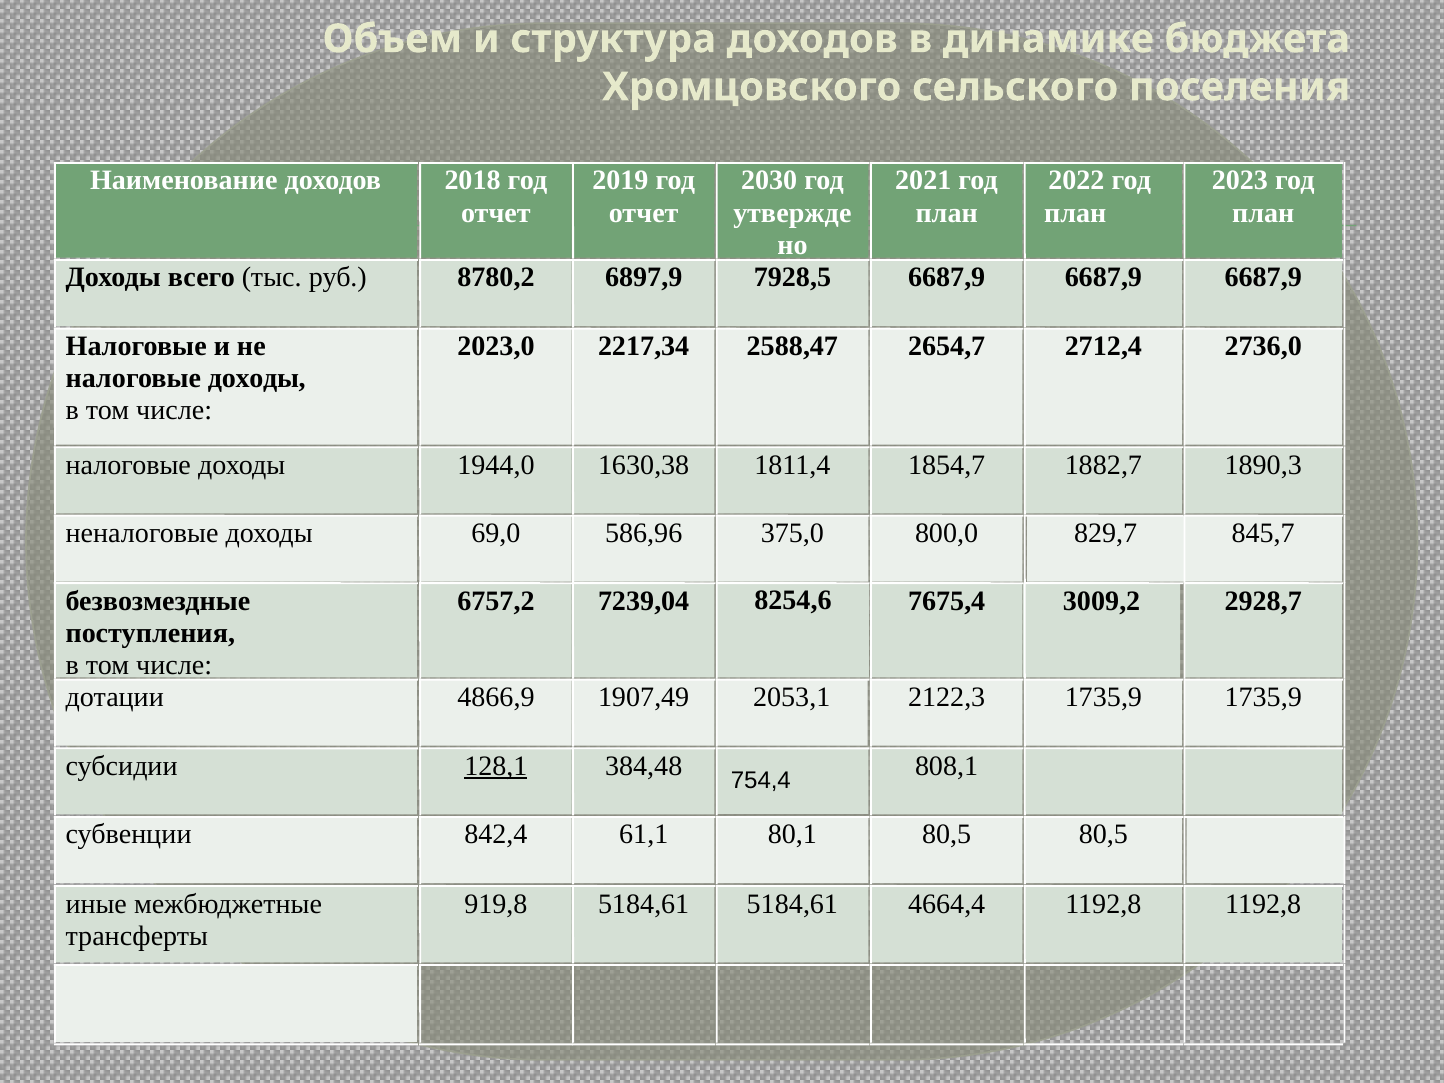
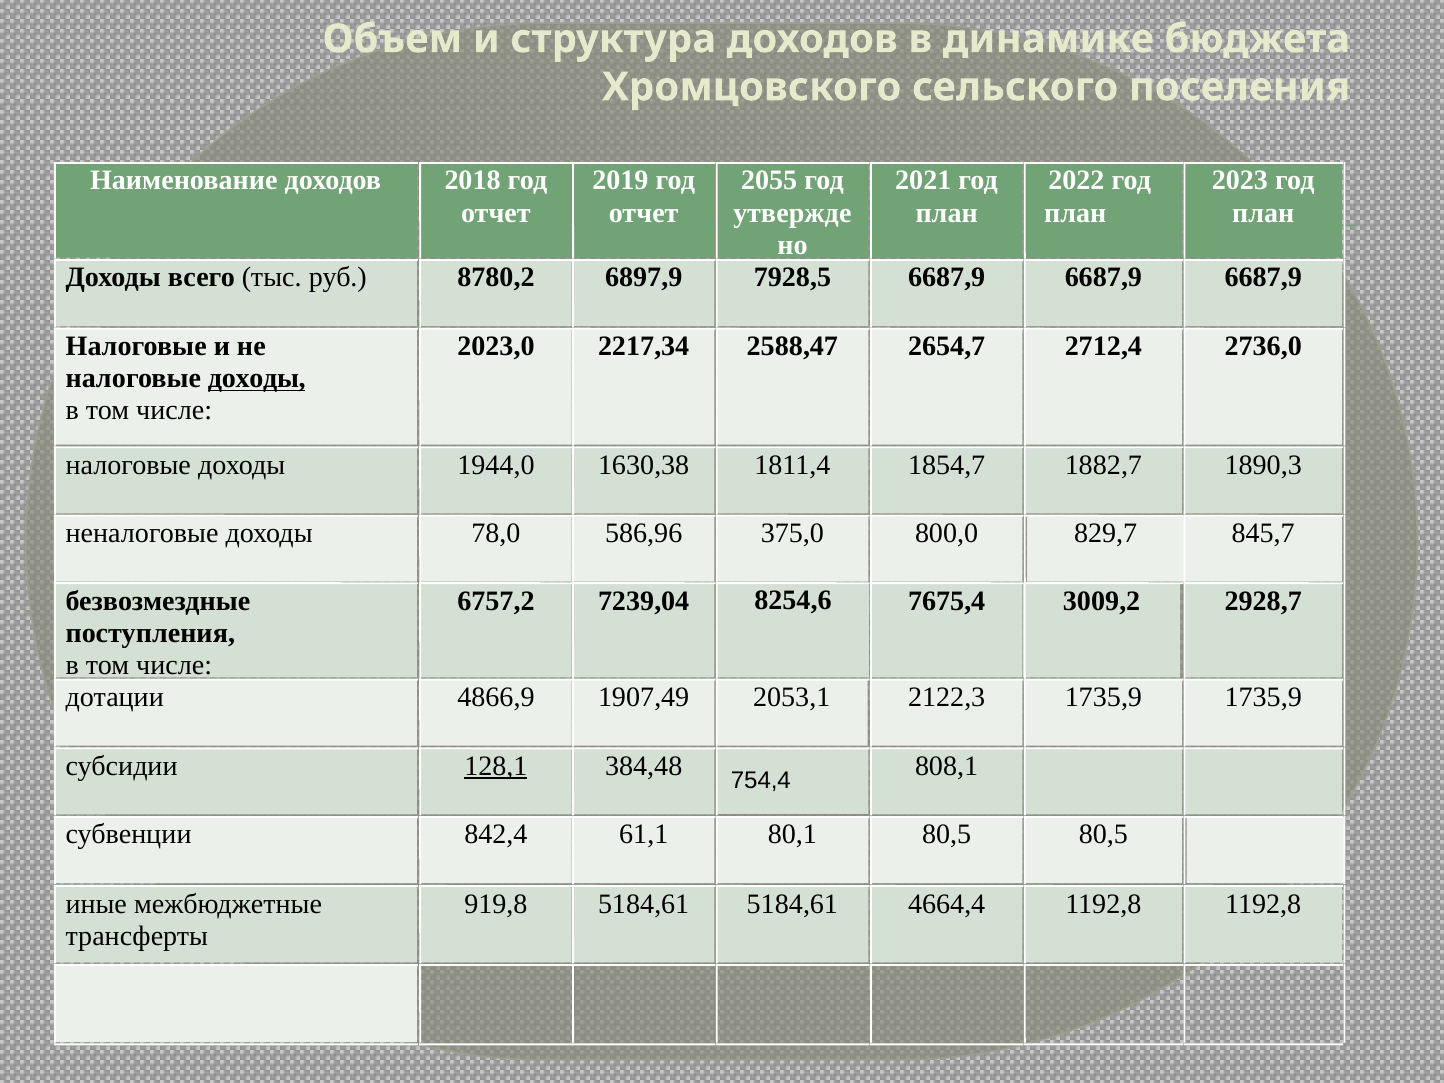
2030: 2030 -> 2055 (769, 181)
доходы underline: none -> present (257, 378)
69,0: 69,0 -> 78,0 (496, 533)
